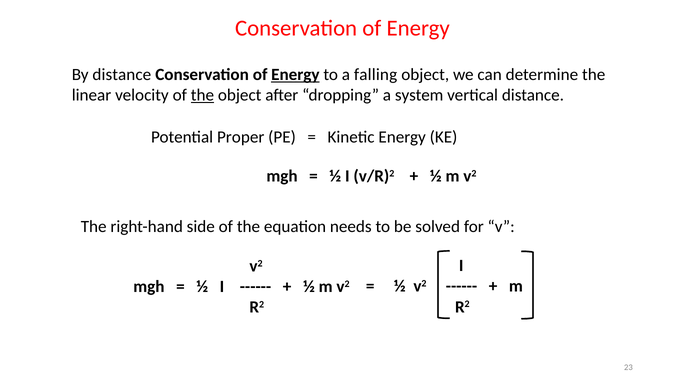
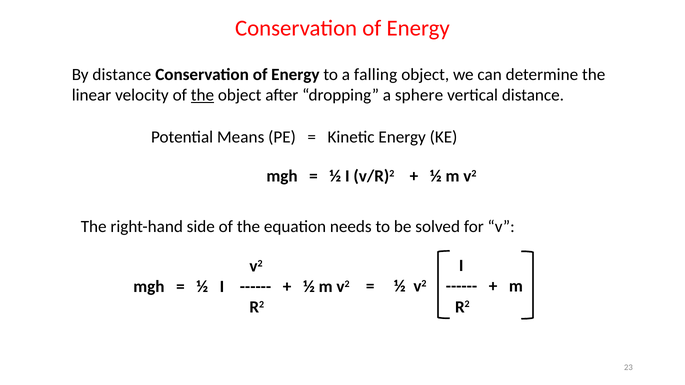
Energy underline: present -> none (295, 75)
system: system -> sphere (419, 95)
Proper: Proper -> Means (241, 137)
